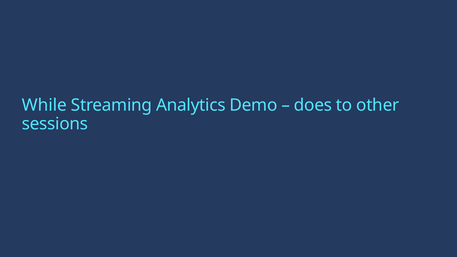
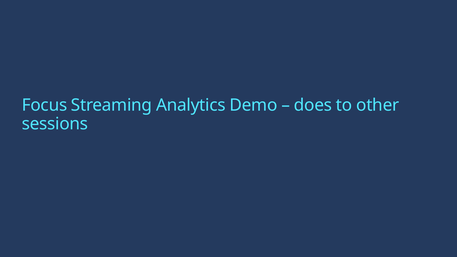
While: While -> Focus (45, 105)
